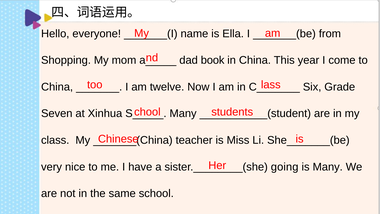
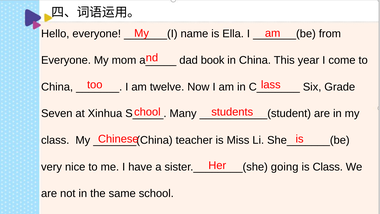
Shopping: Shopping -> Everyone (66, 60)
is Many: Many -> Class (328, 167)
